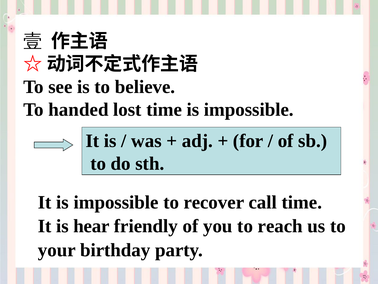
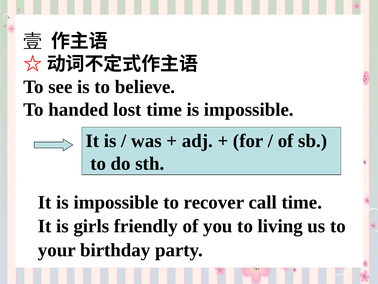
hear: hear -> girls (91, 226)
reach: reach -> living (280, 226)
